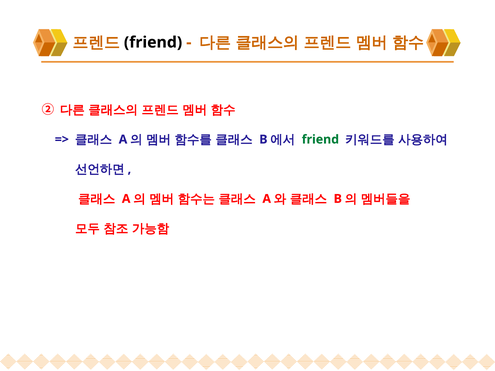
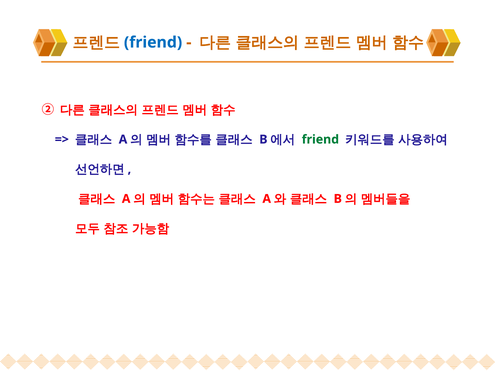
friend colour: black -> blue (153, 42)
